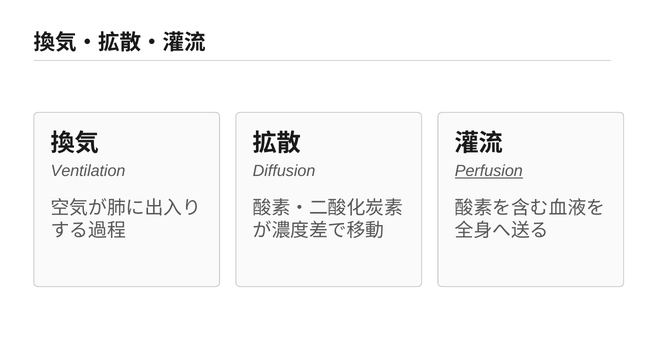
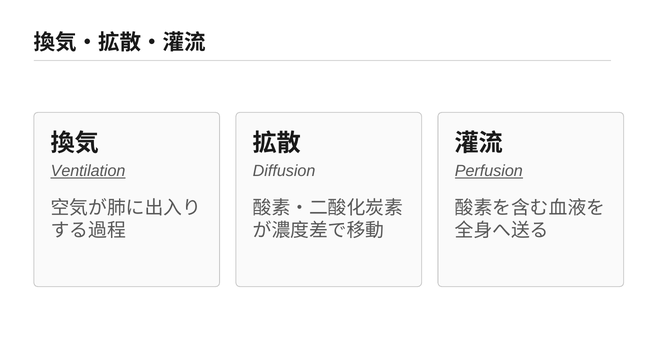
Ventilation underline: none -> present (88, 171)
